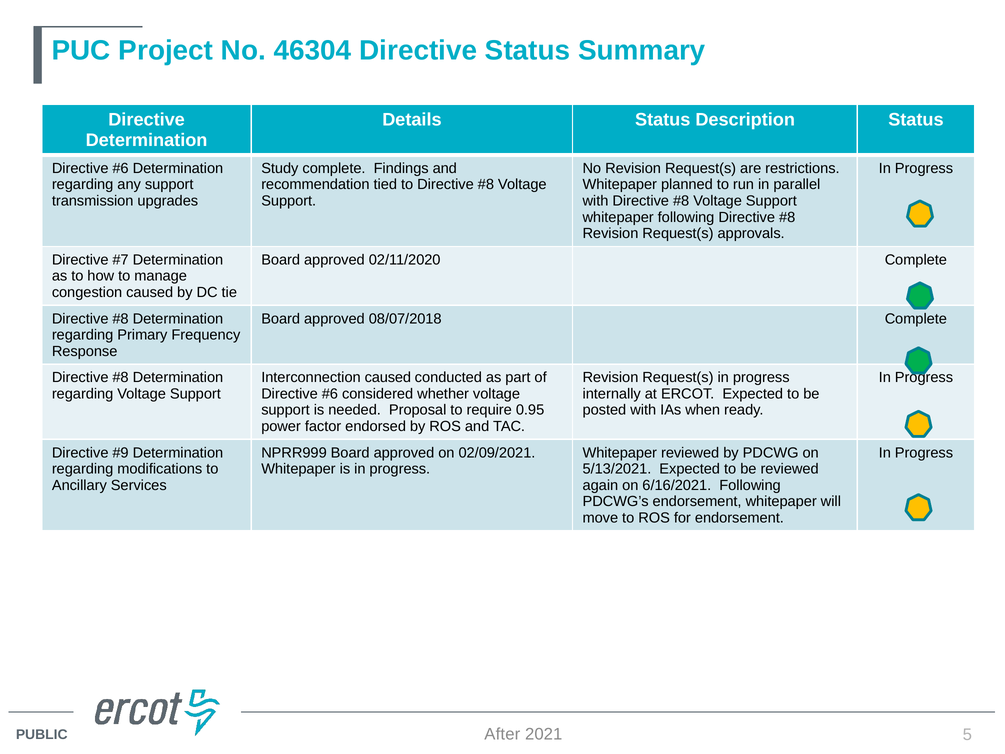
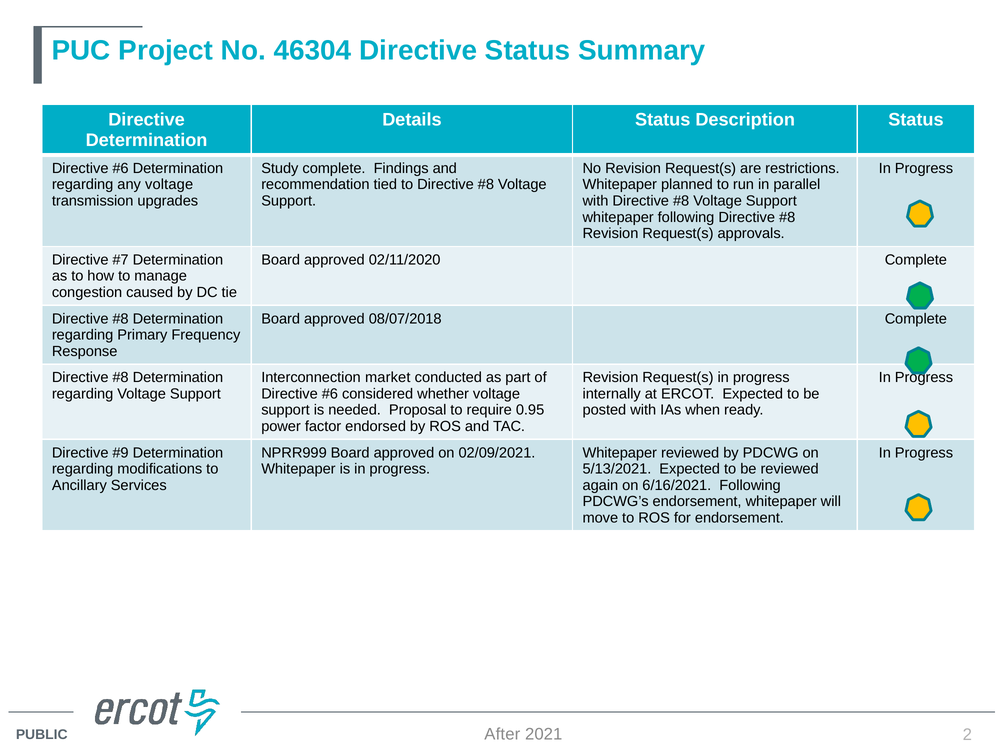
any support: support -> voltage (169, 185)
Interconnection caused: caused -> market (388, 377)
5: 5 -> 2 (967, 734)
